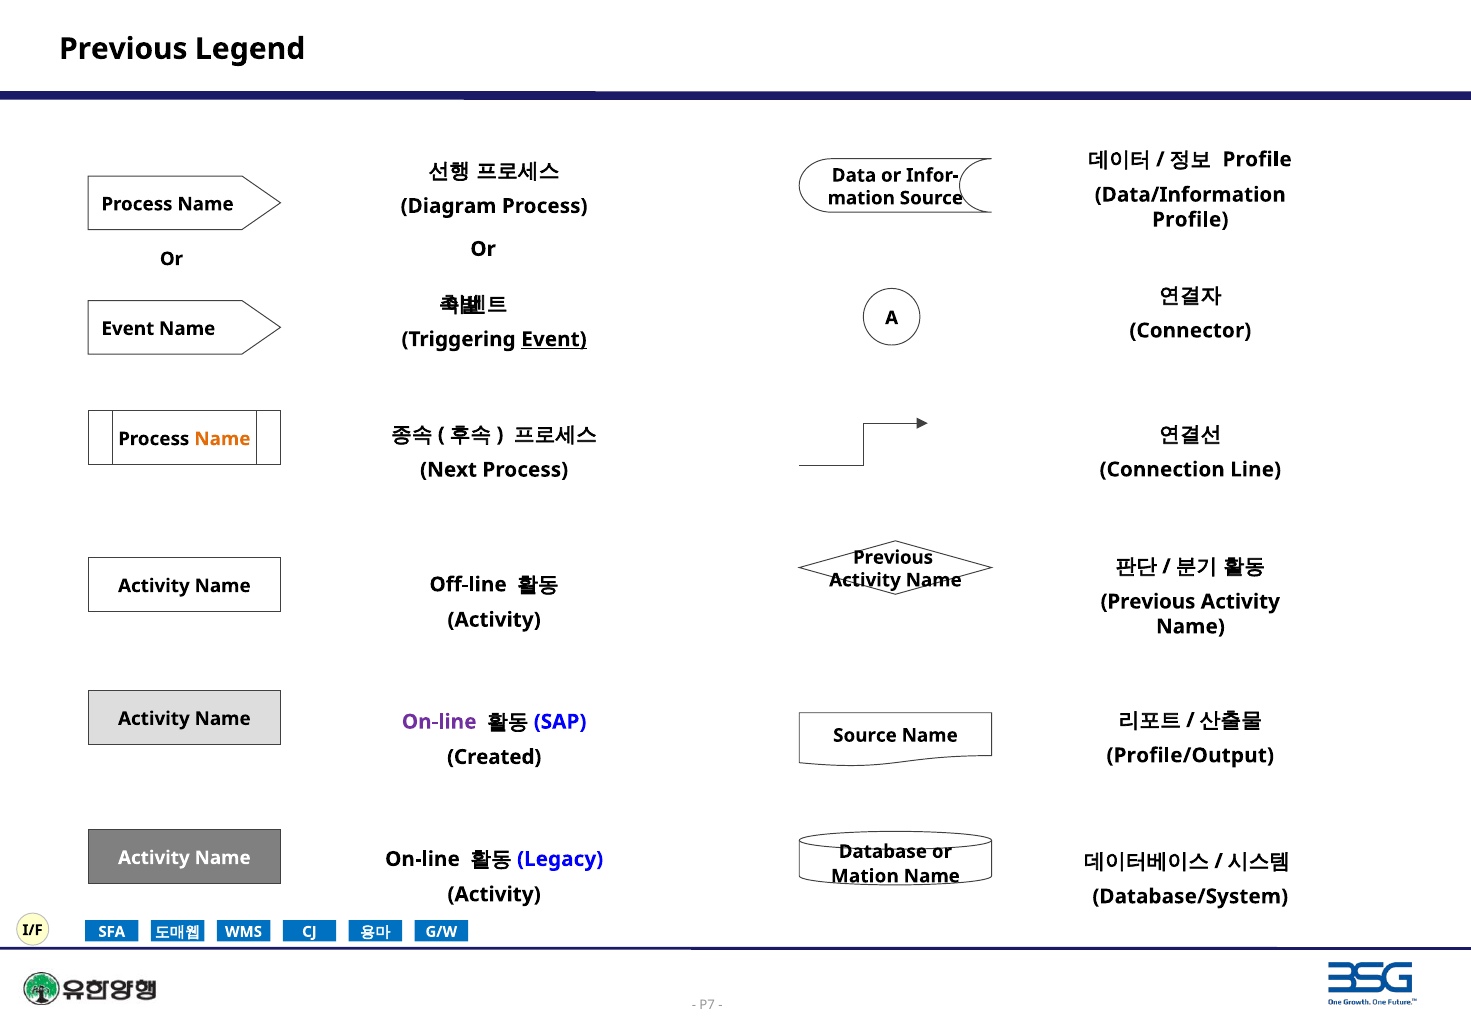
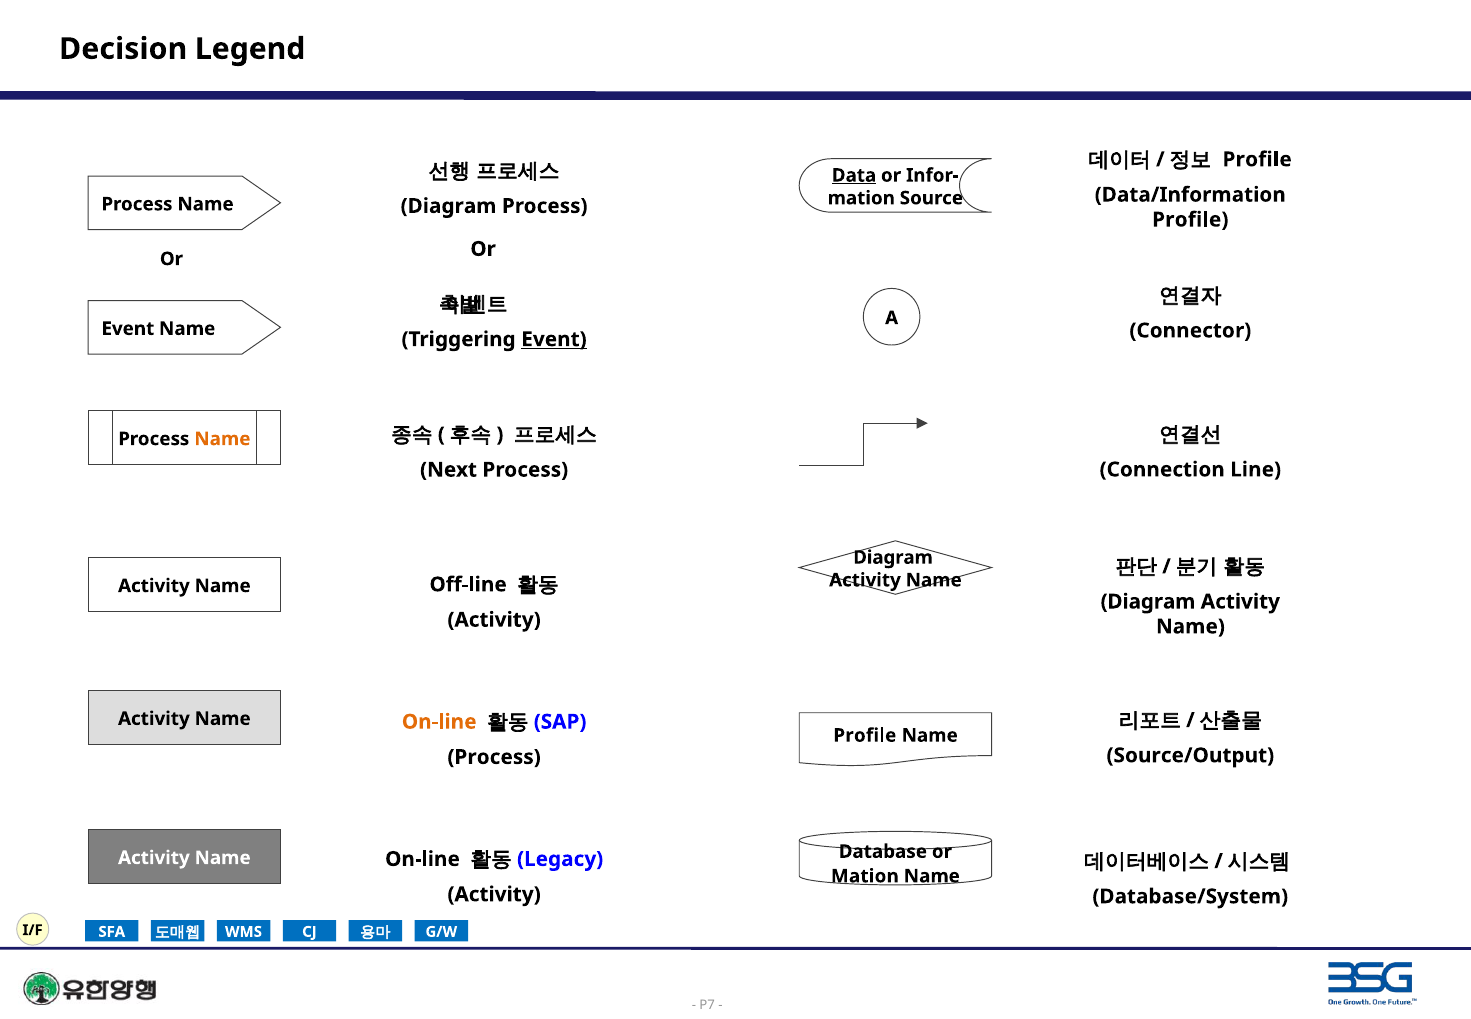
Previous: Previous -> Decision (123, 49)
Data underline: none -> present (854, 175)
Previous: Previous -> Diagram (893, 557)
Previous: Previous -> Diagram (1148, 601)
On-line colour: purple -> orange (439, 721)
Source: Source -> Profile (865, 735)
Profile/Output: Profile/Output -> Source/Output (1190, 755)
Created: Created -> Process (494, 757)
